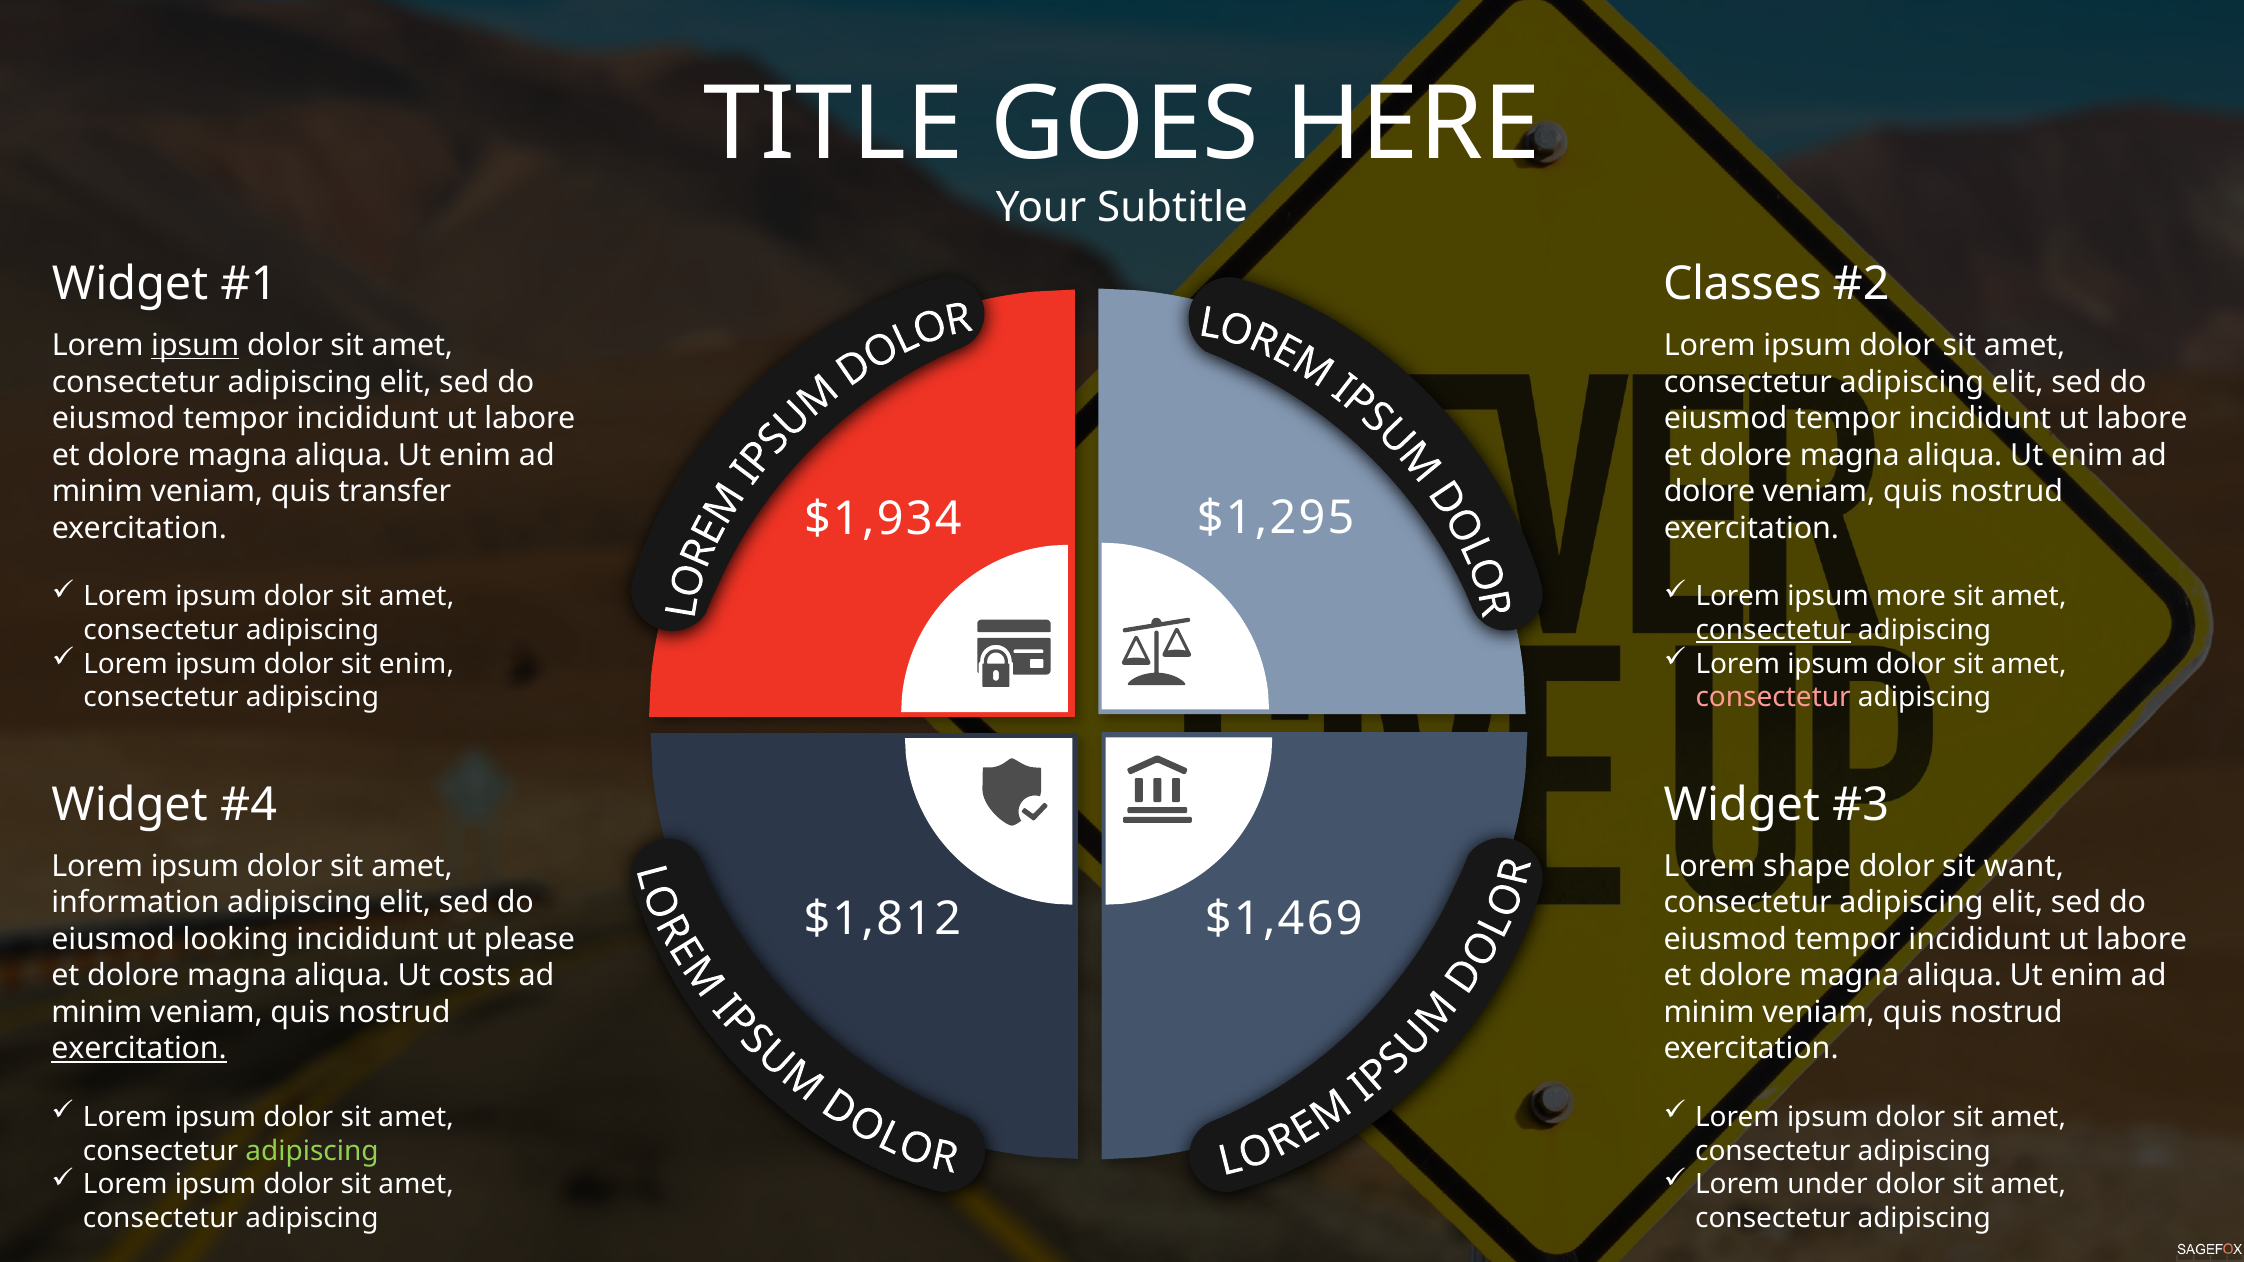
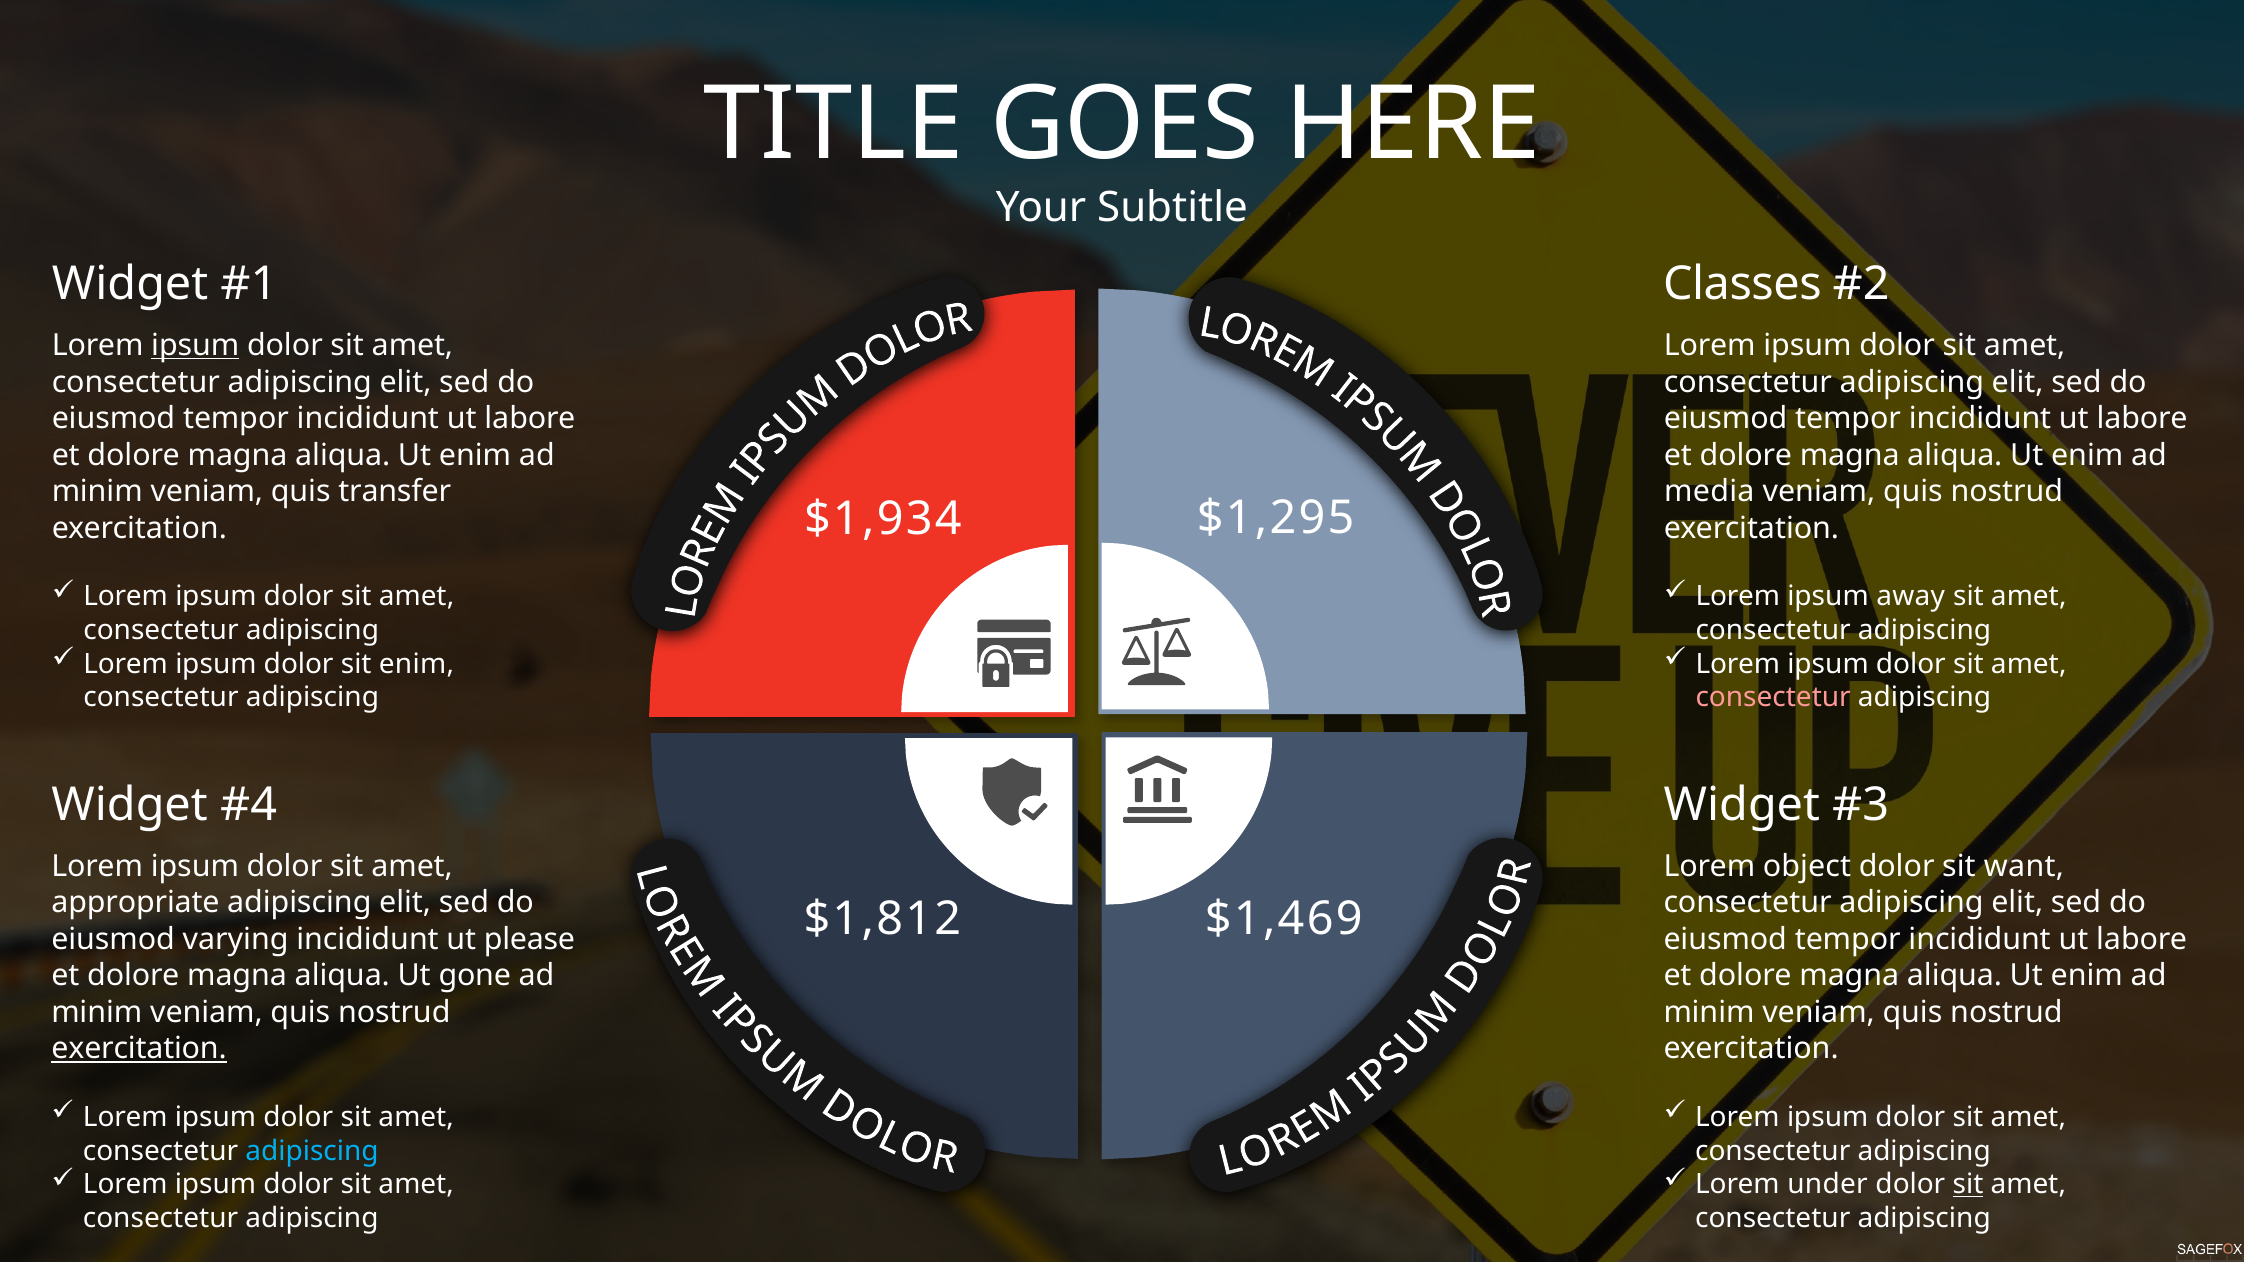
dolore: dolore -> media (1709, 492)
more: more -> away (1911, 597)
consectetur underline: present -> none (1773, 630)
shape: shape -> object (1807, 866)
information: information -> appropriate (136, 903)
looking: looking -> varying (236, 939)
costs: costs -> gone (475, 976)
adipiscing colour: light green -> light blue (312, 1151)
sit underline: none -> present (1968, 1185)
